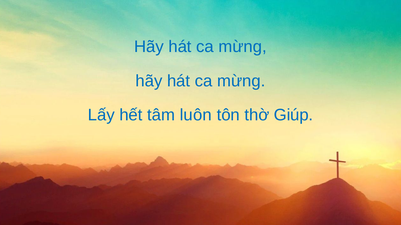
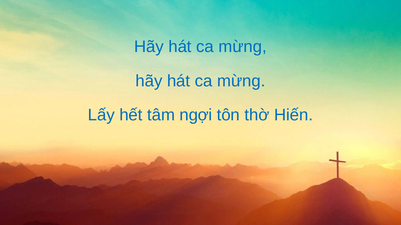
luôn: luôn -> ngợi (196, 115)
Giúp: Giúp -> Hiến (294, 115)
